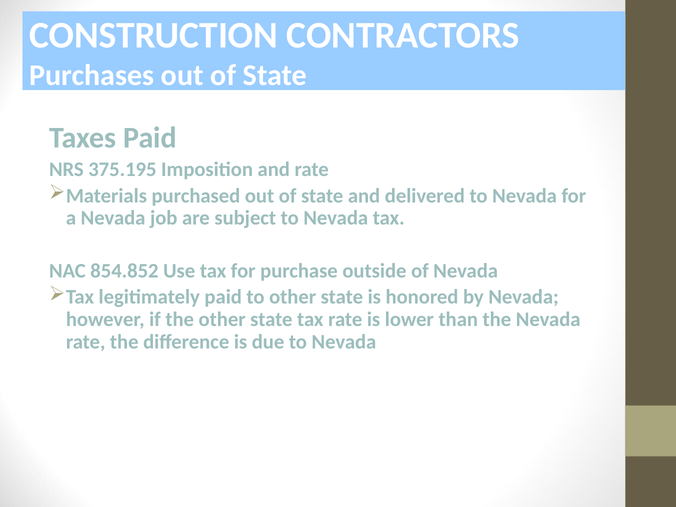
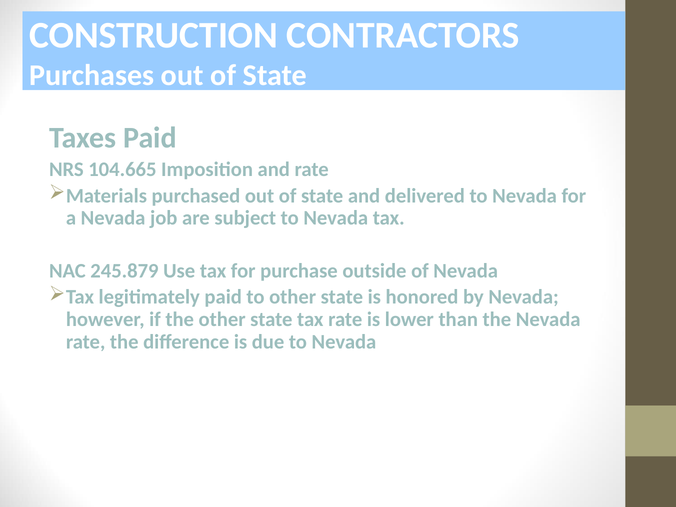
375.195: 375.195 -> 104.665 (122, 169)
854.852: 854.852 -> 245.879 (124, 271)
